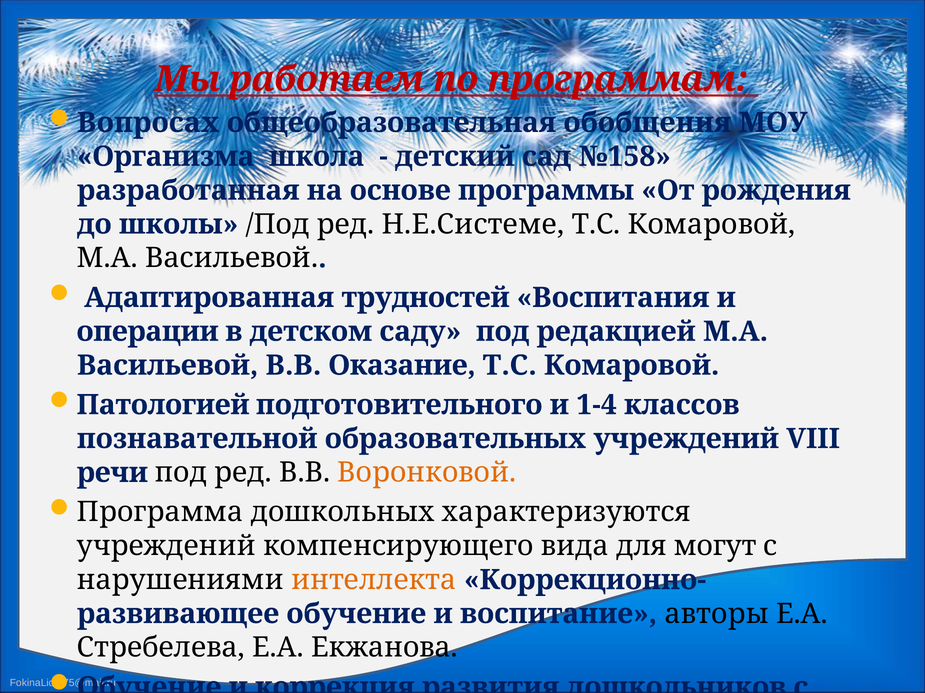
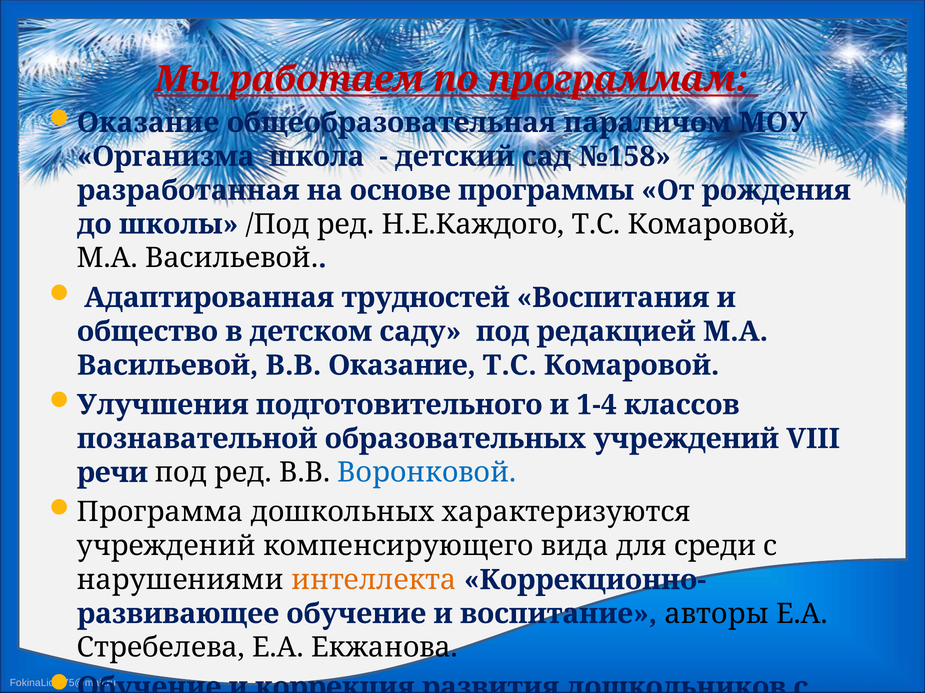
Вопросах: Вопросах -> Оказание (148, 123)
обобщения: обобщения -> параличом (647, 123)
Н.Е.Системе: Н.Е.Системе -> Н.Е.Каждого (473, 225)
операции: операции -> общество (148, 332)
Патологией: Патологией -> Улучшения (163, 405)
Воронковой colour: orange -> blue (427, 473)
могут: могут -> среди (715, 547)
